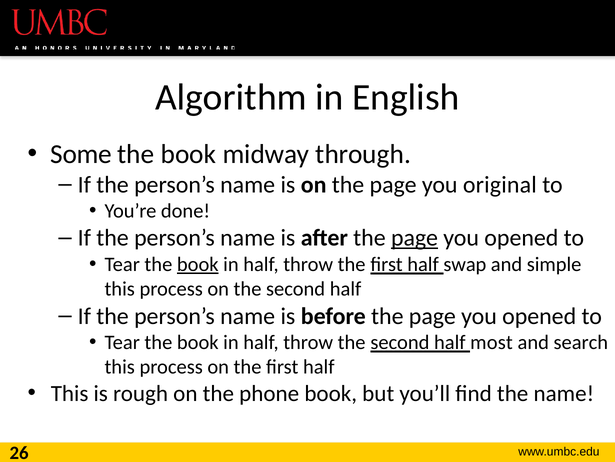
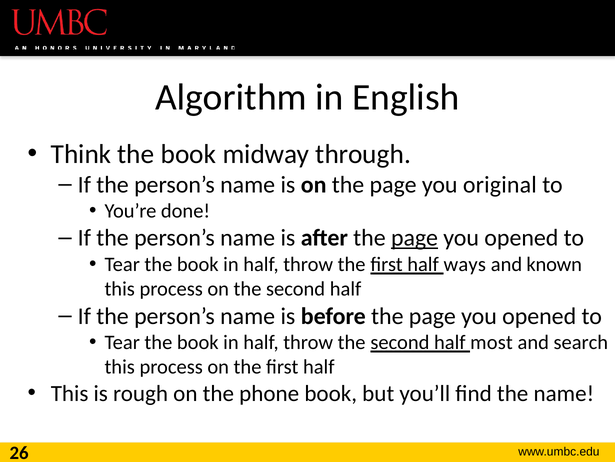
Some: Some -> Think (81, 154)
book underline: present -> none (198, 264)
swap: swap -> ways (465, 264)
simple: simple -> known (554, 264)
